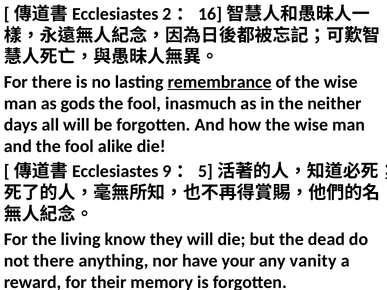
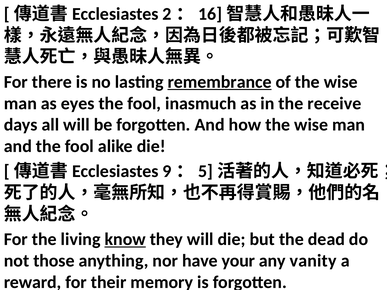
gods: gods -> eyes (78, 103)
neither: neither -> receive (334, 103)
know underline: none -> present (125, 240)
not there: there -> those (54, 261)
